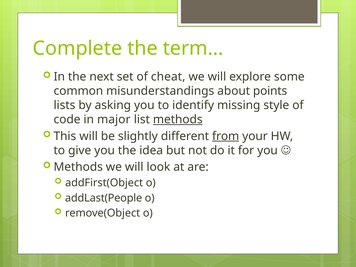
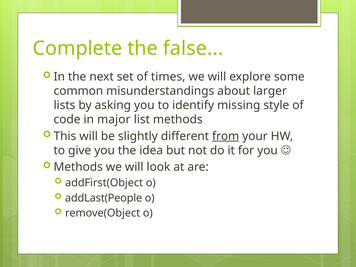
term: term -> false (193, 48)
cheat: cheat -> times (168, 77)
points: points -> larger (270, 91)
methods underline: present -> none (178, 120)
